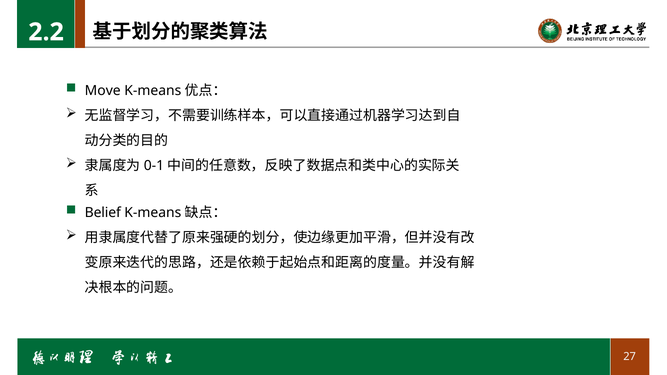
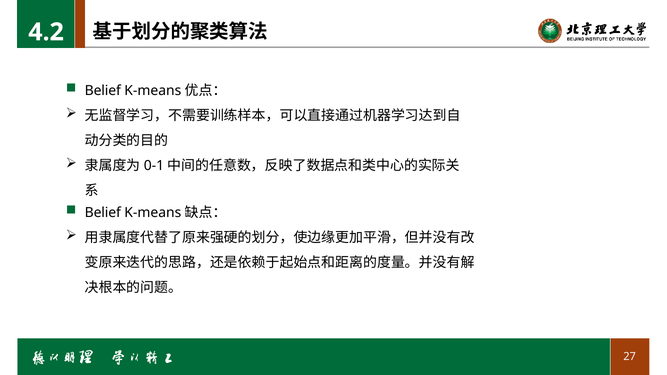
2.2: 2.2 -> 4.2 (46, 32)
Move: Move -> Belief (103, 90)
